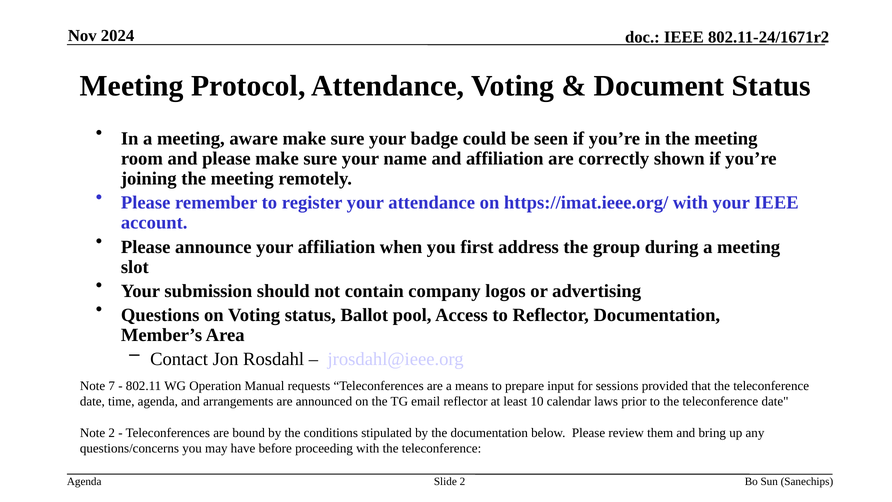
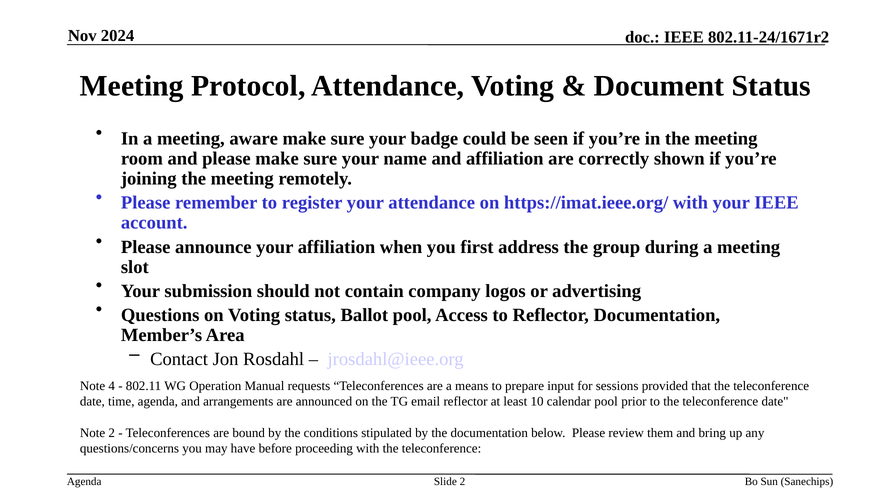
7: 7 -> 4 (112, 386)
calendar laws: laws -> pool (606, 401)
